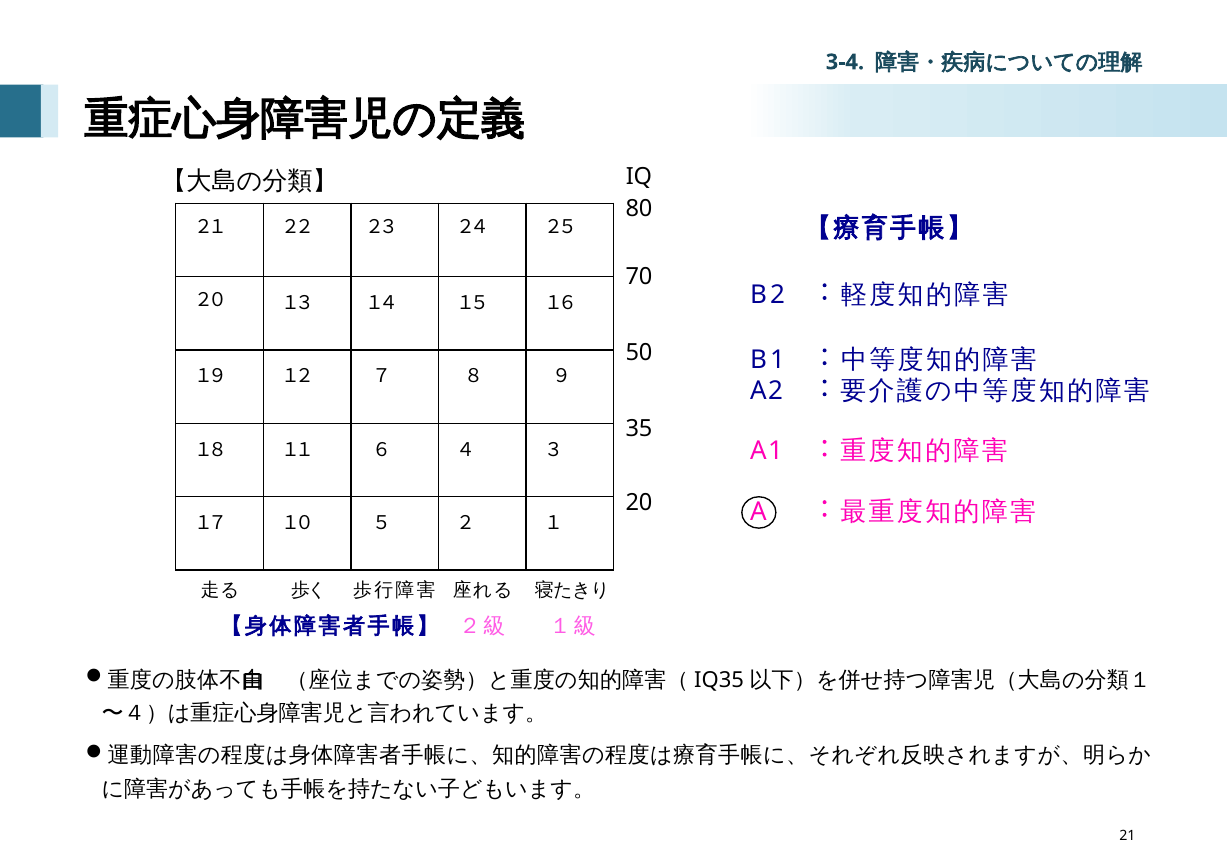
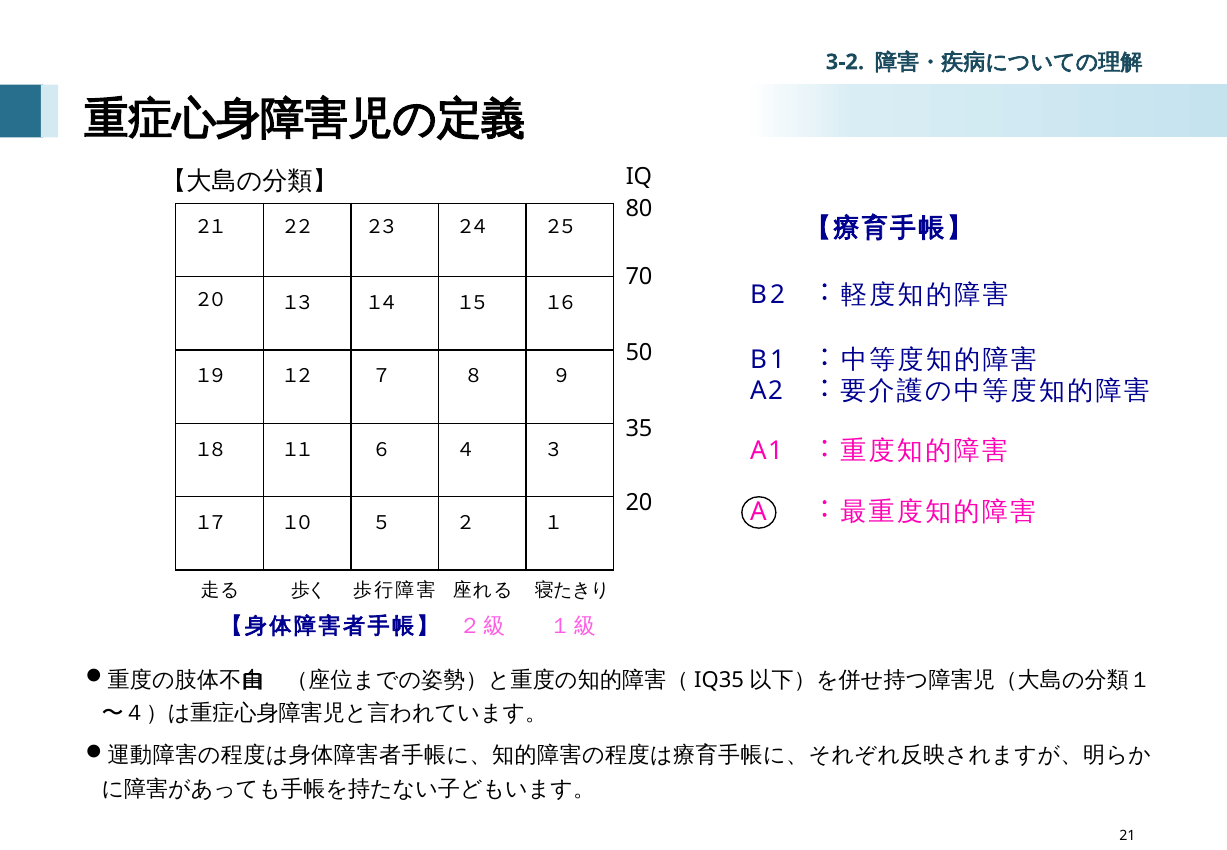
3-4: 3-4 -> 3-2 (845, 62)
